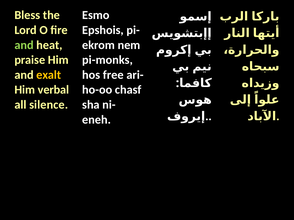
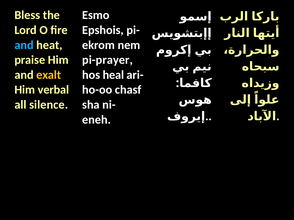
and colour: light green -> light blue (24, 45)
pi-monks: pi-monks -> pi-prayer (107, 60)
free: free -> heal (113, 75)
